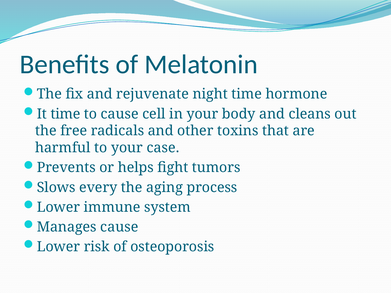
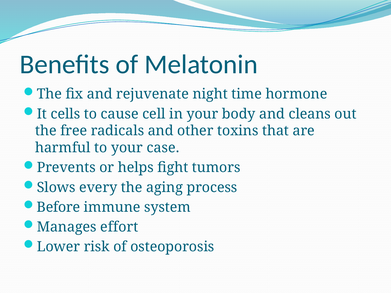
It time: time -> cells (65, 114)
Lower: Lower -> Before (58, 207)
Manages cause: cause -> effort (119, 227)
